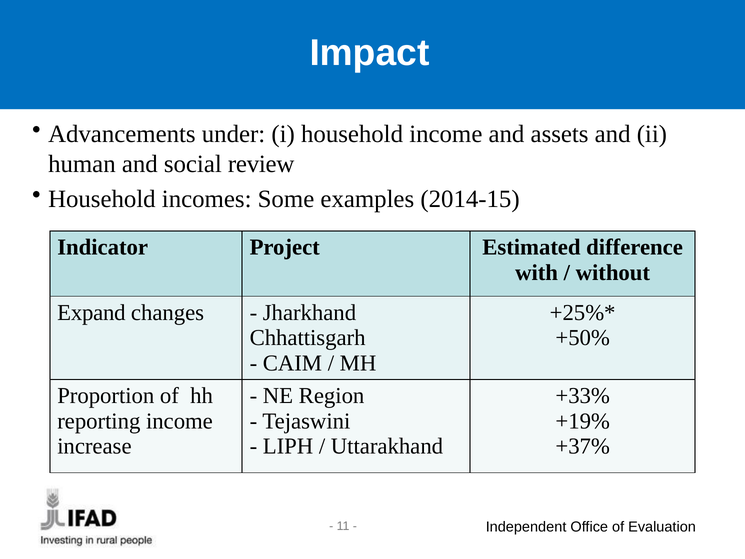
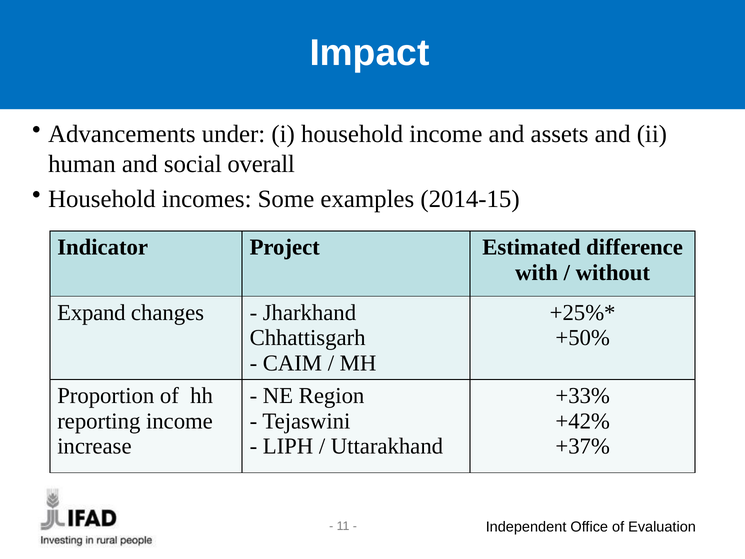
review: review -> overall (261, 164)
+19%: +19% -> +42% (583, 421)
